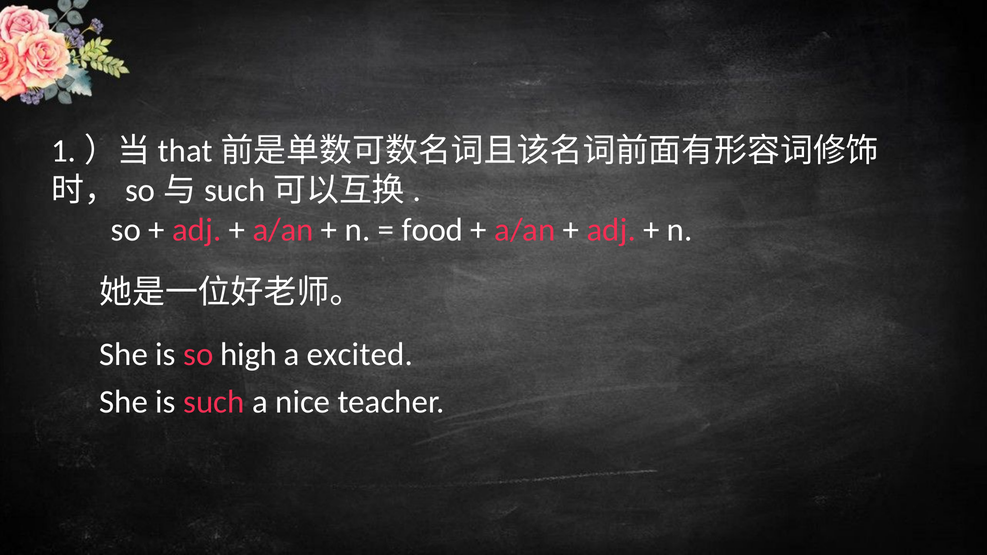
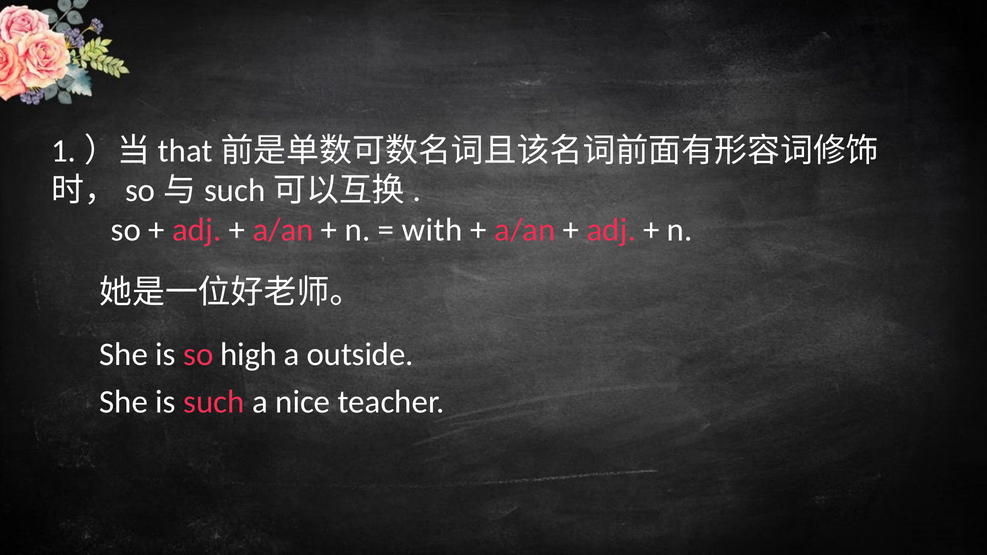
food: food -> with (432, 230)
excited: excited -> outside (360, 355)
